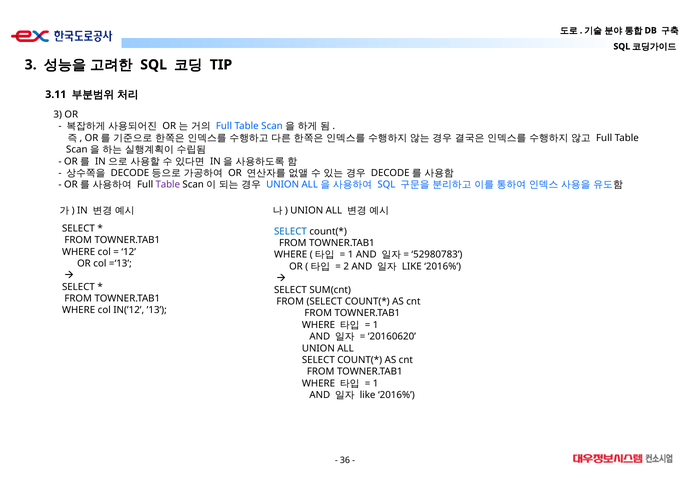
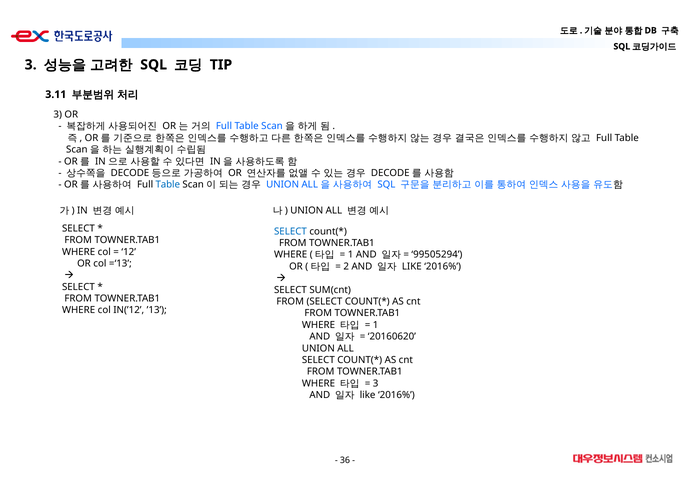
Table colour: purple -> blue (168, 185)
52980783: 52980783 -> 99505294 (437, 255)
1: 1 -> 3 (376, 383)
